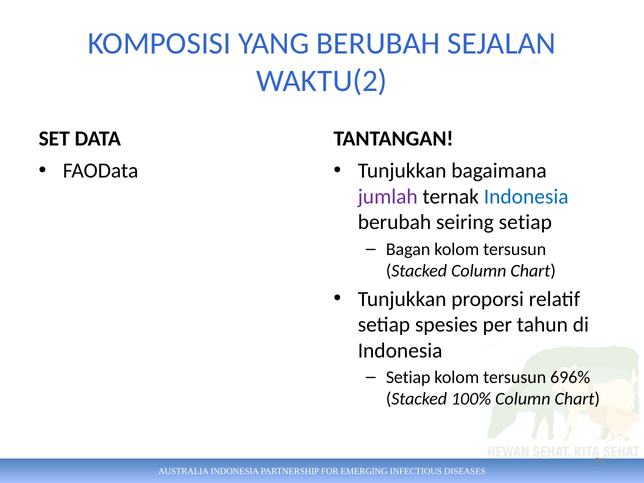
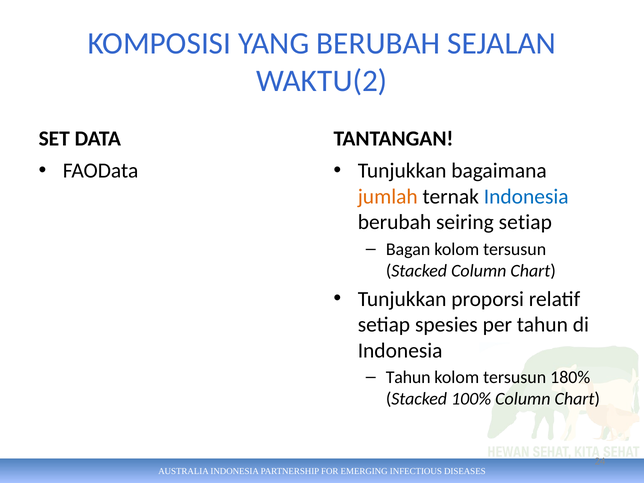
jumlah colour: purple -> orange (388, 197)
Setiap: Setiap -> Tahun (408, 377)
696%: 696% -> 180% (570, 377)
